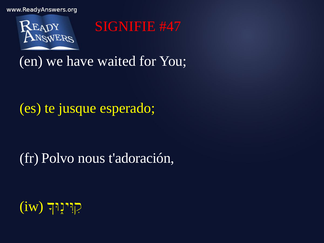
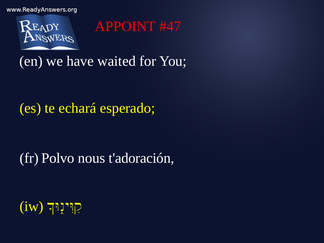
SIGNIFIE: SIGNIFIE -> APPOINT (125, 26)
jusque: jusque -> echará (77, 108)
